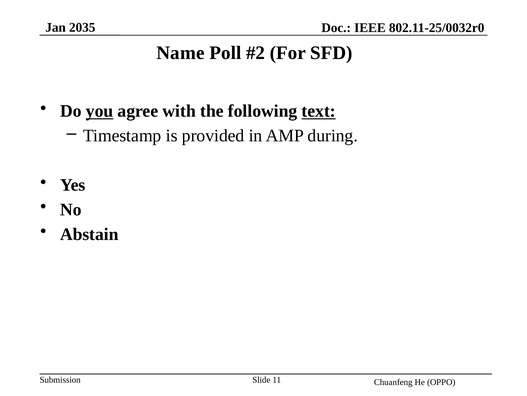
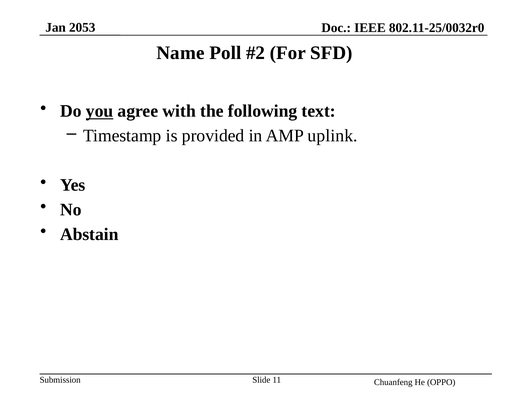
2035: 2035 -> 2053 (82, 27)
text underline: present -> none (319, 111)
during: during -> uplink (333, 136)
